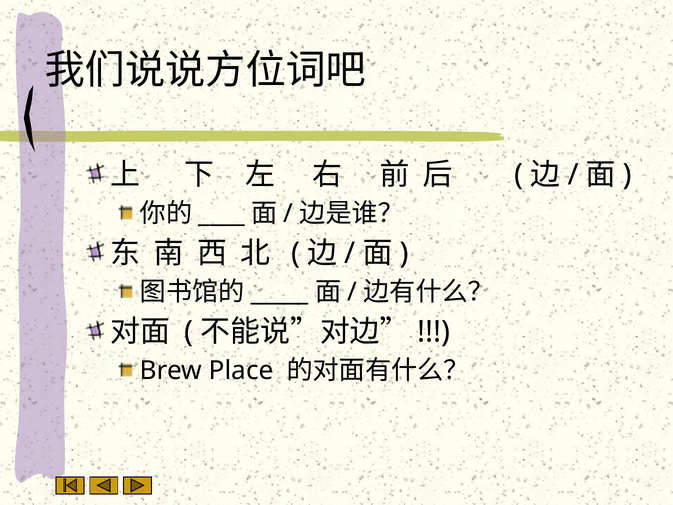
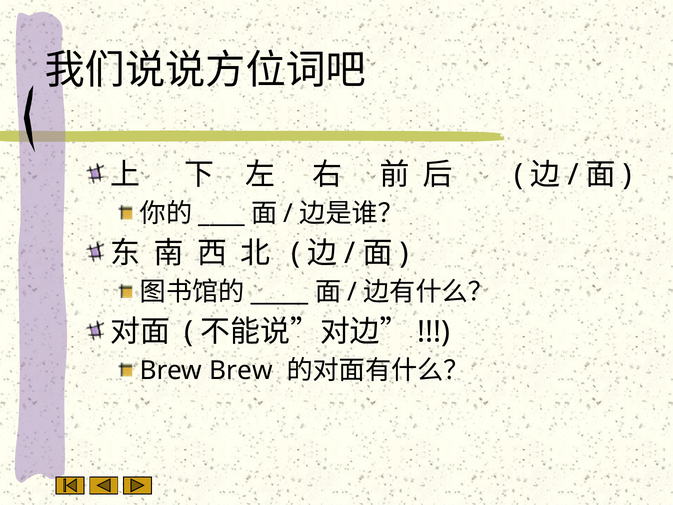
Brew Place: Place -> Brew (241, 371)
